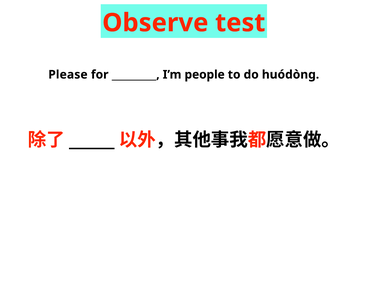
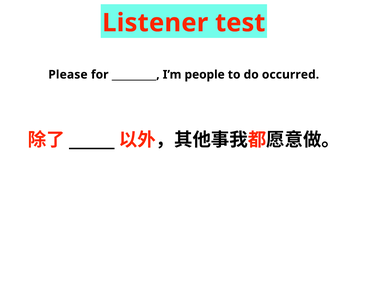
Observe: Observe -> Listener (155, 23)
huódòng: huódòng -> occurred (291, 75)
